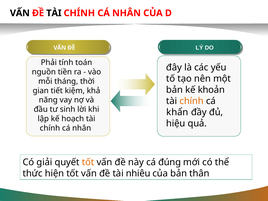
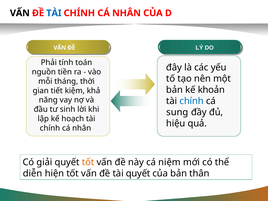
TÀI colour: black -> blue (54, 13)
chính colour: orange -> blue (192, 101)
khẩn: khẩn -> sung (177, 112)
đúng: đúng -> niệm (170, 162)
thức: thức -> diễn (33, 173)
tài nhiêu: nhiêu -> quyết (138, 173)
